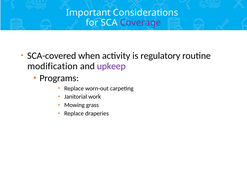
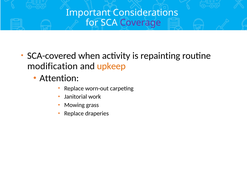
regulatory: regulatory -> repainting (160, 56)
upkeep colour: purple -> orange (111, 66)
Programs: Programs -> Attention (59, 78)
